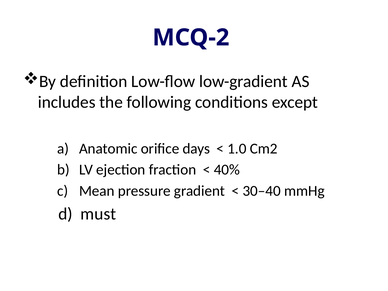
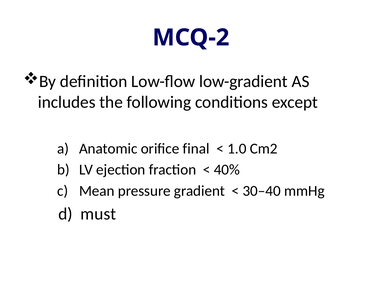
days: days -> final (196, 149)
